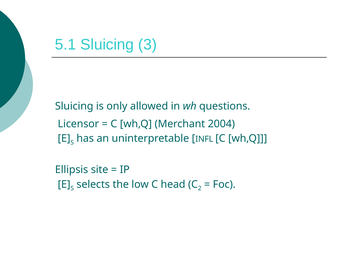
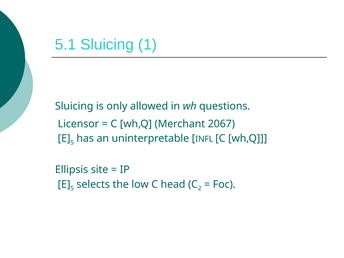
3: 3 -> 1 (148, 45)
2004: 2004 -> 2067 (221, 124)
